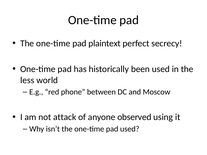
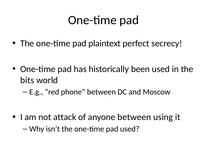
less: less -> bits (27, 80)
anyone observed: observed -> between (134, 117)
